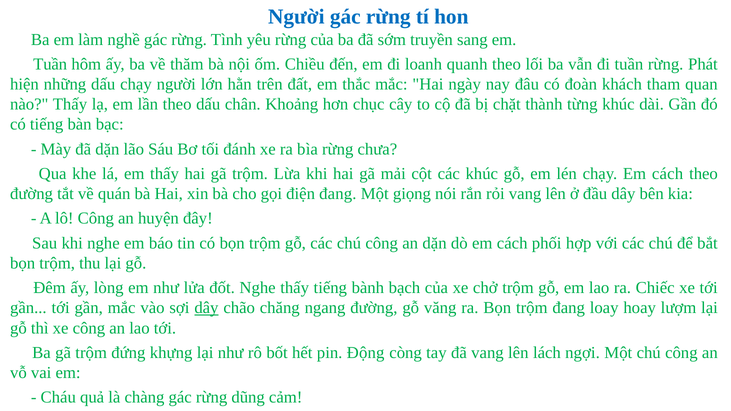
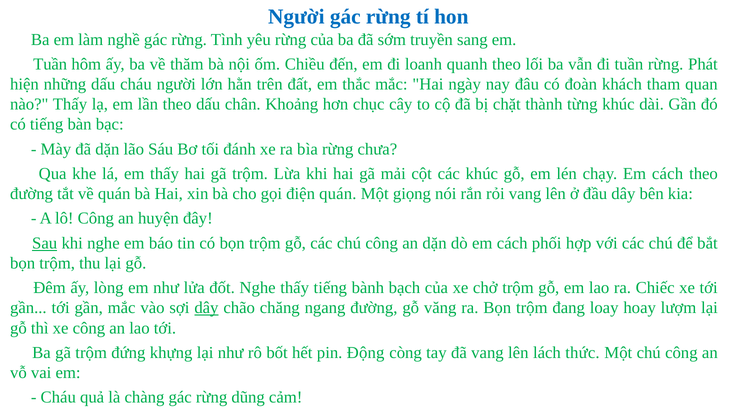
dấu chạy: chạy -> cháu (136, 84)
điện đang: đang -> quán (338, 194)
Sau underline: none -> present (45, 243)
ngợi: ngợi -> thức (582, 353)
